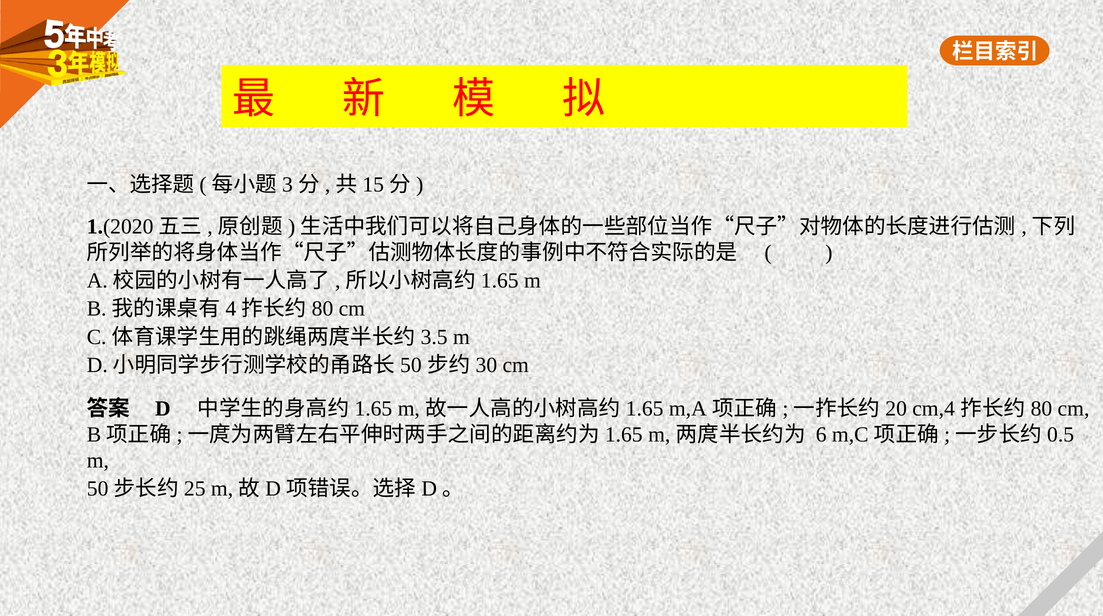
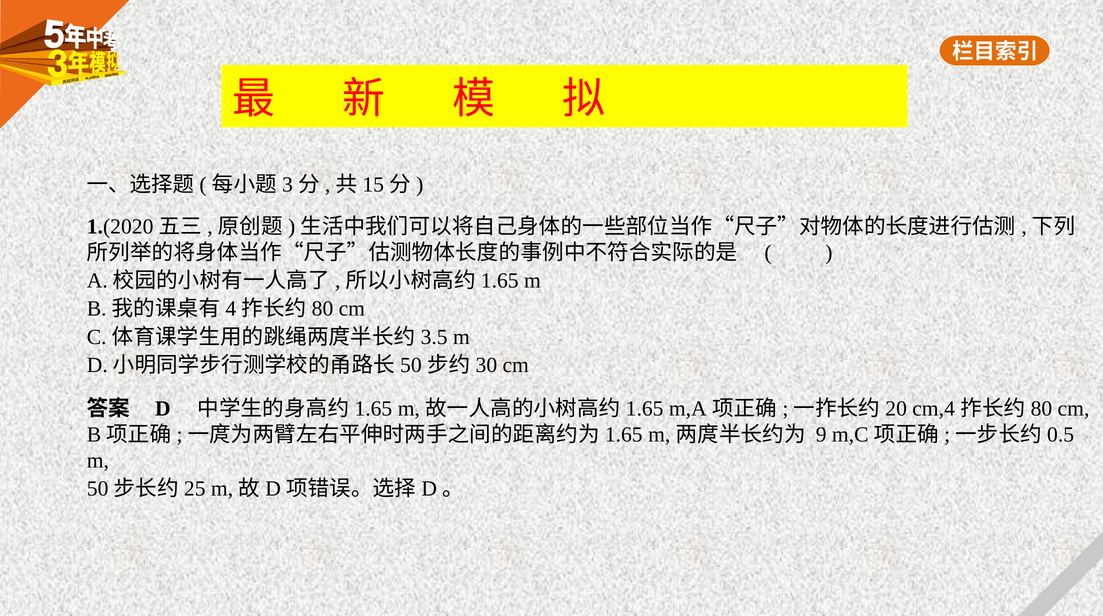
6: 6 -> 9 (821, 435)
